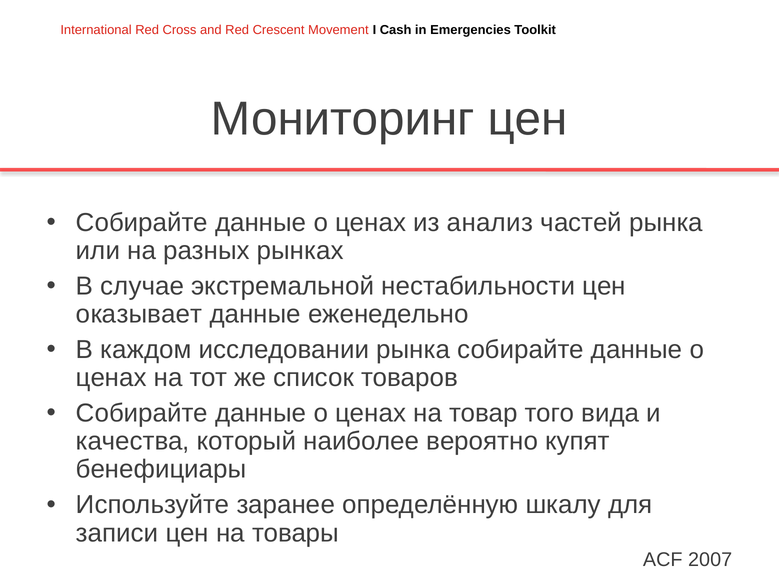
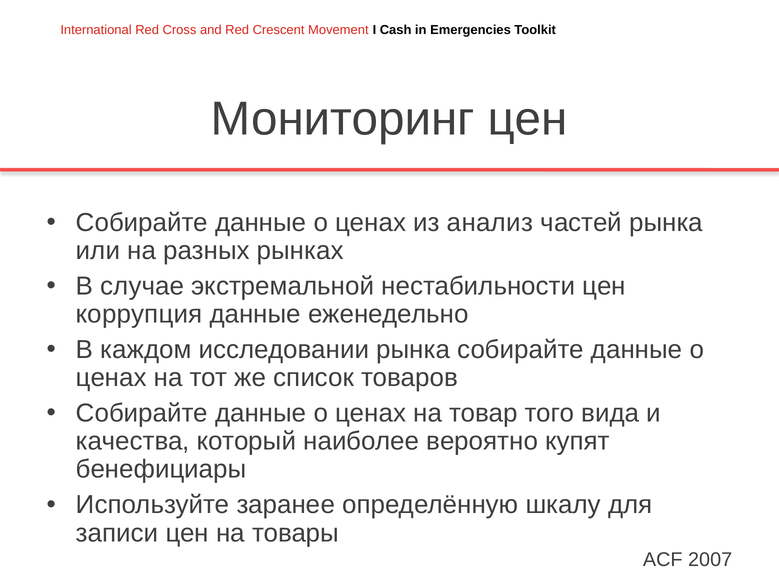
оказывает: оказывает -> коррупция (139, 314)
